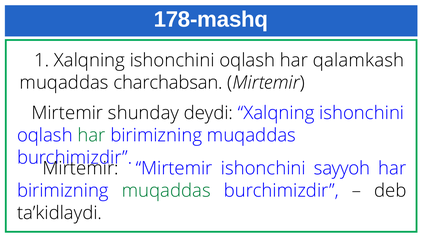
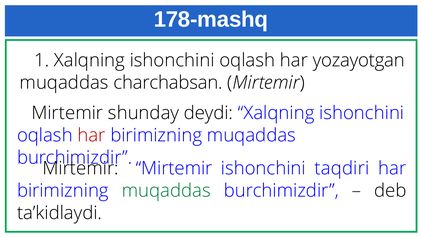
qalamkash: qalamkash -> yozayotgan (359, 60)
har colour: green -> red (92, 135)
sayyoh: sayyoh -> taqdiri (342, 168)
